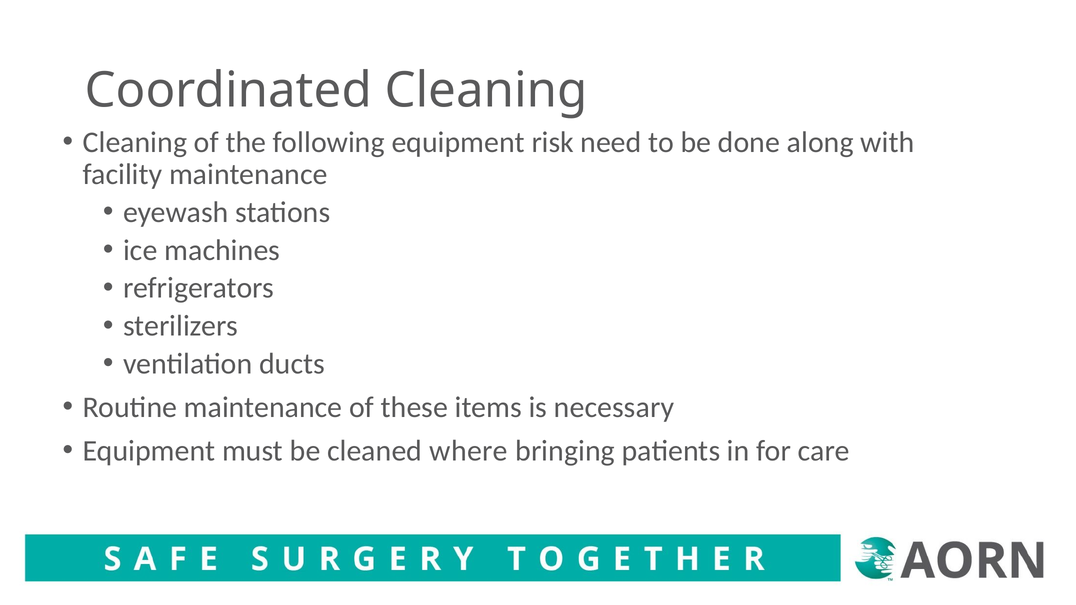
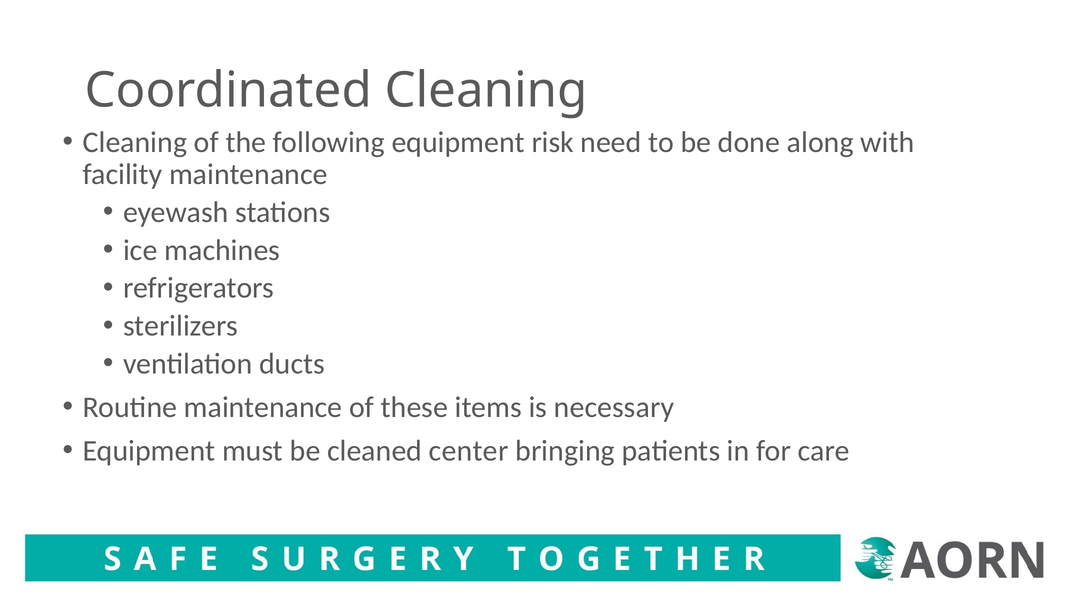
where: where -> center (469, 451)
